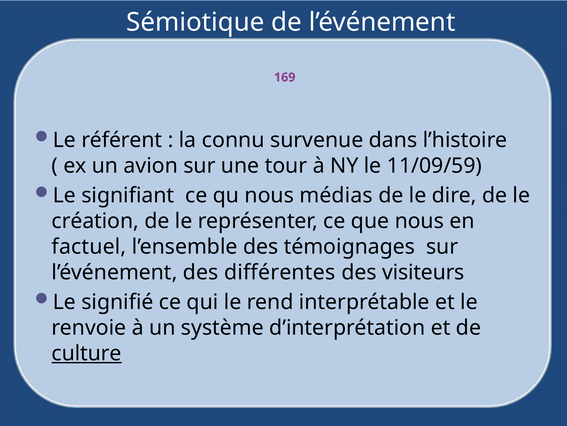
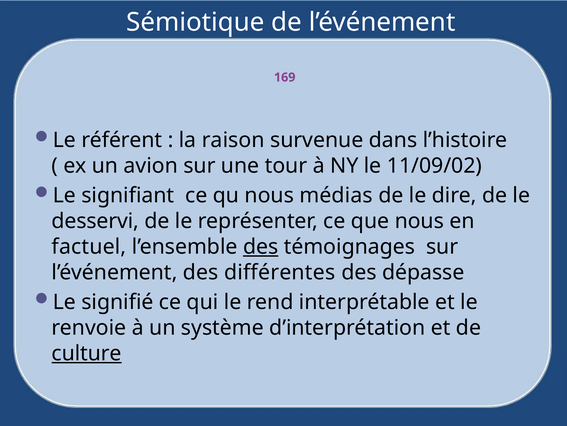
connu: connu -> raison (233, 140)
11/09/59: 11/09/59 -> 11/09/02 (434, 165)
création: création -> desservi (95, 221)
des underline: none -> present (261, 246)
visiteurs: visiteurs -> dépasse (423, 272)
